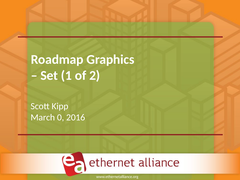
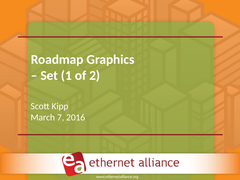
0: 0 -> 7 (61, 117)
